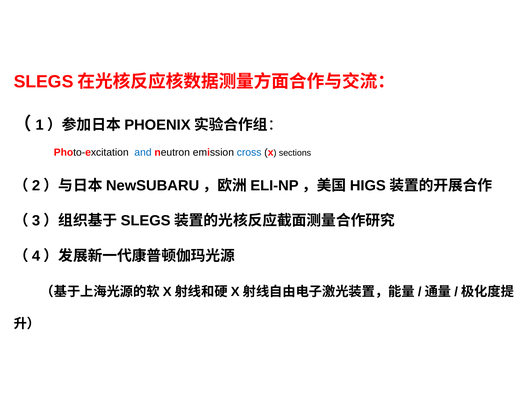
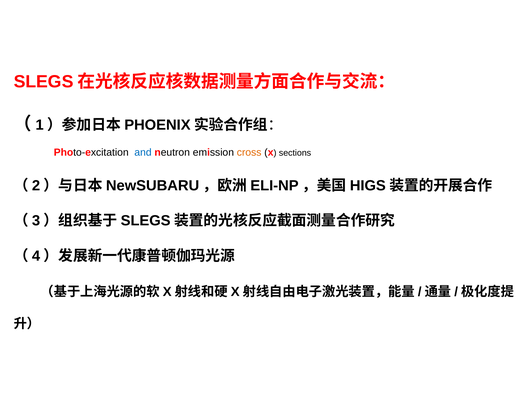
cross colour: blue -> orange (249, 152)
